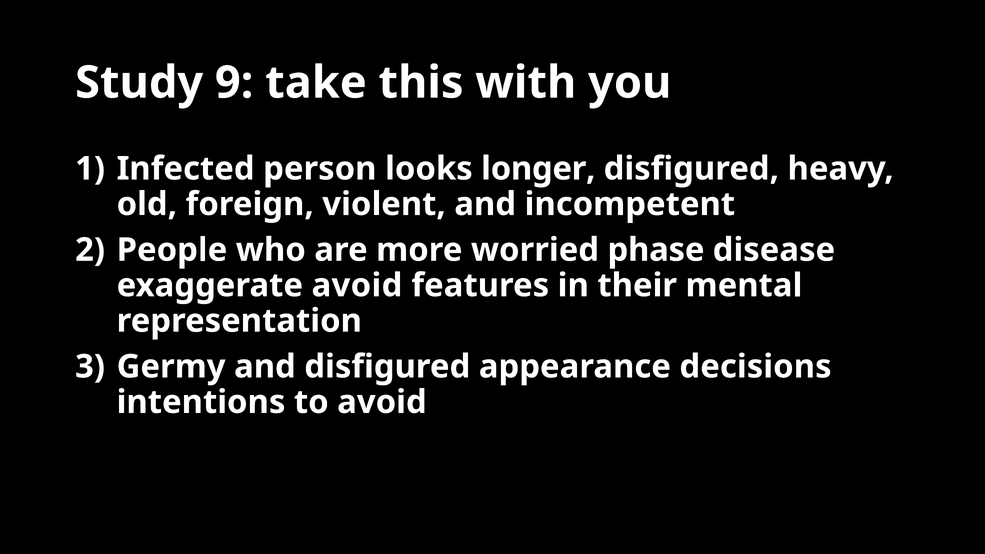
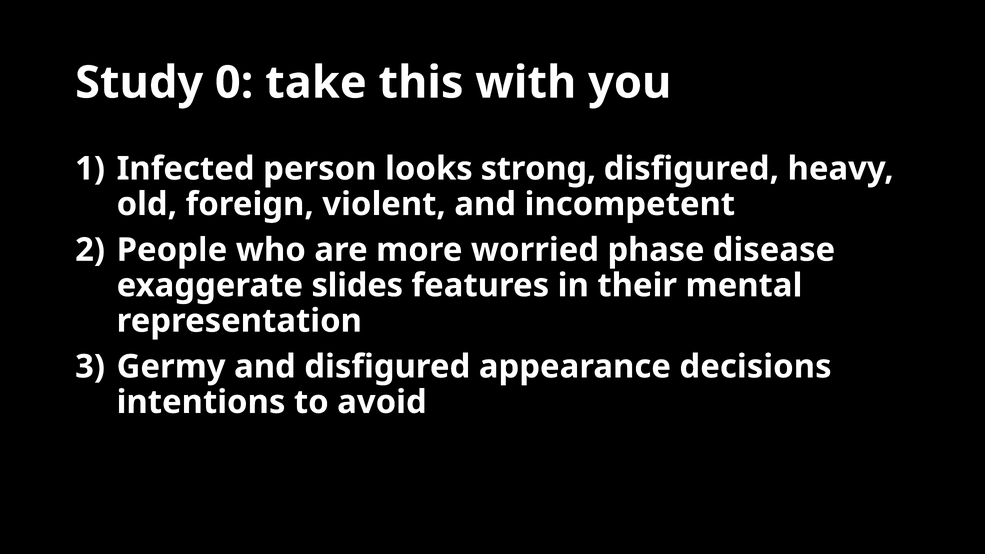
9: 9 -> 0 (234, 83)
longer: longer -> strong (538, 169)
exaggerate avoid: avoid -> slides (357, 285)
